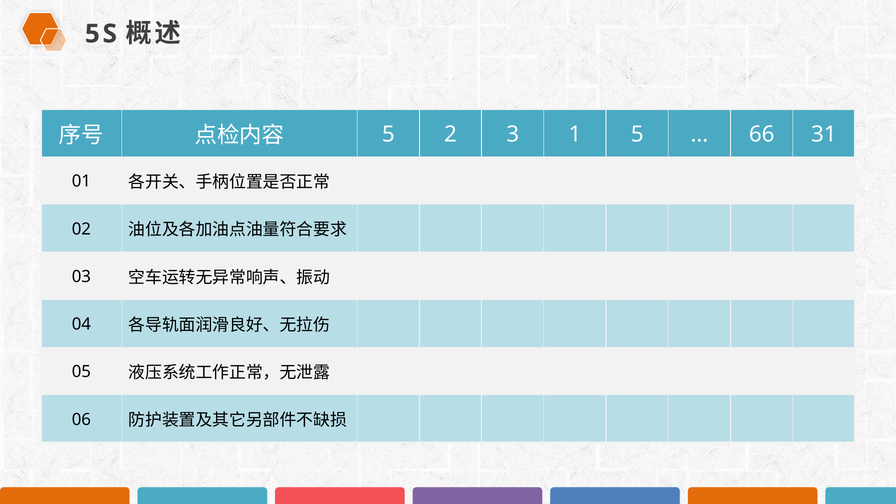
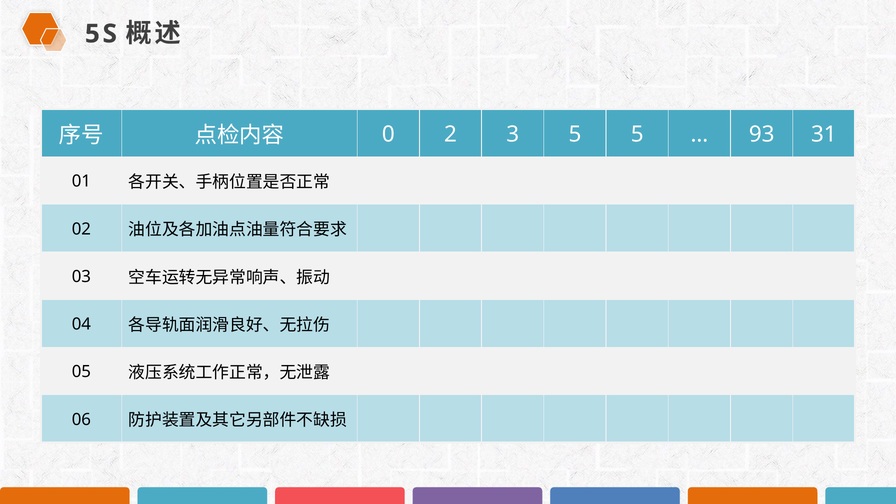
5: 5 -> 0 (388, 134)
3 1: 1 -> 5 (575, 134)
66: 66 -> 93 (762, 134)
